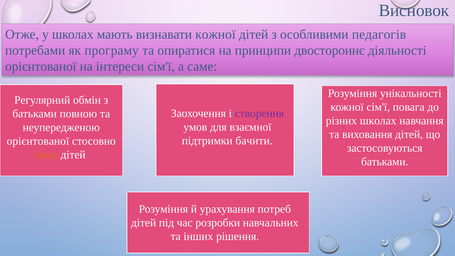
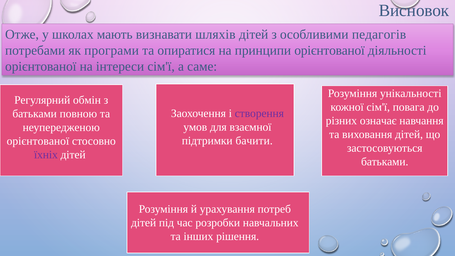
визнавати кожної: кожної -> шляхів (215, 35)
програму: програму -> програми (112, 50)
принципи двостороннє: двостороннє -> орієнтованої (330, 50)
різних школах: школах -> означає (378, 121)
їхніх colour: orange -> purple (46, 155)
